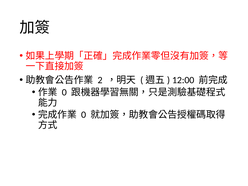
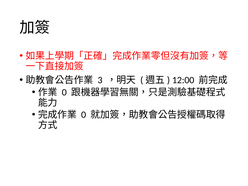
2: 2 -> 3 (100, 80)
